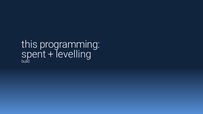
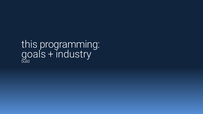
spent: spent -> goals (34, 54)
levelling: levelling -> industry (74, 54)
